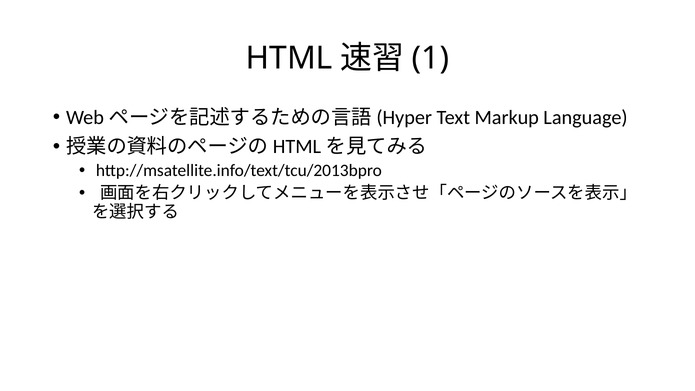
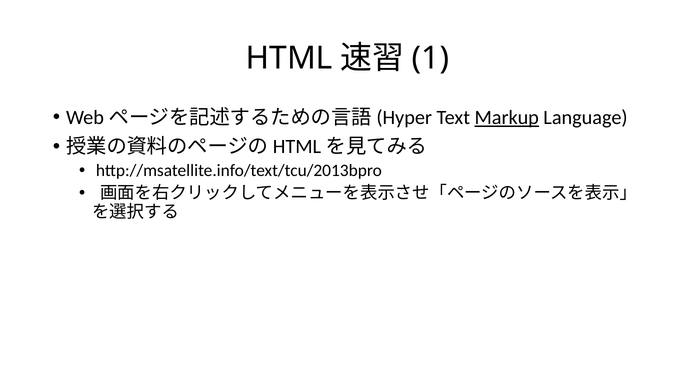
Markup underline: none -> present (507, 118)
